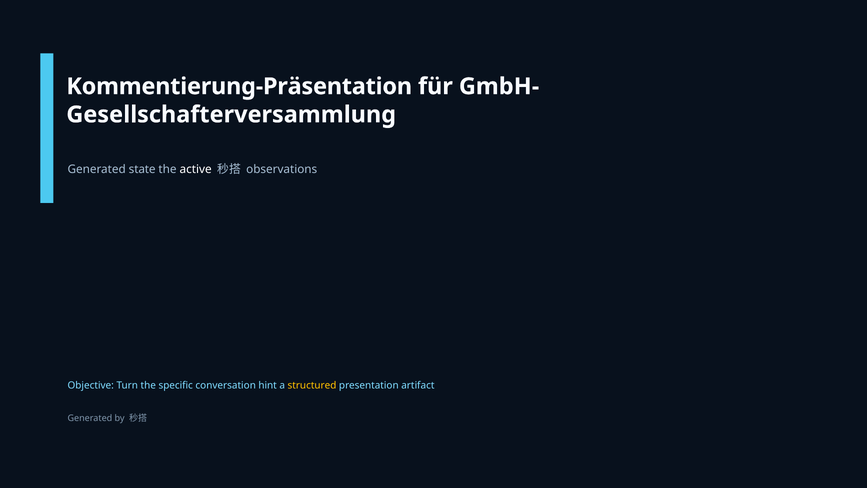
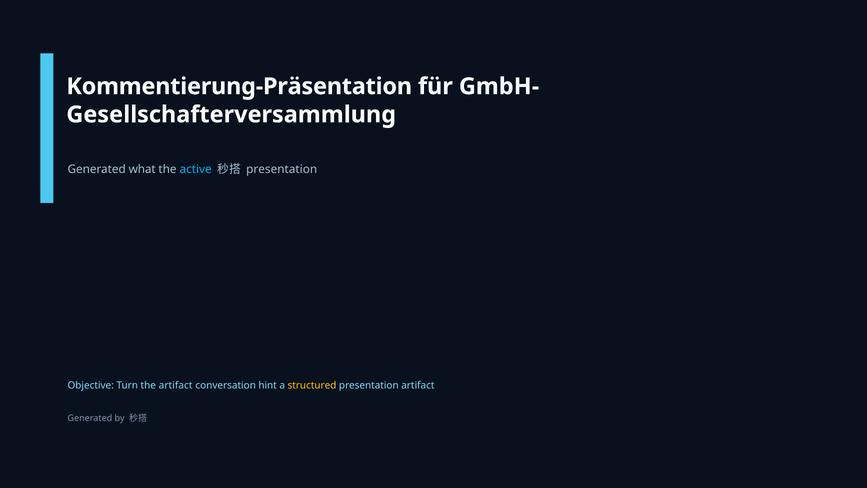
state: state -> what (142, 169)
active colour: white -> light blue (196, 169)
observations: observations -> presentation (282, 169)
the specific: specific -> artifact (176, 385)
